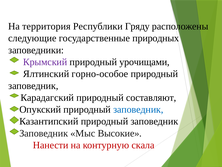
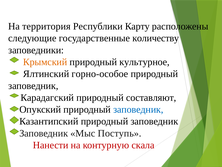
Гряду: Гряду -> Карту (137, 26)
природных: природных -> количеству (156, 38)
Крымский colour: purple -> orange (45, 62)
урочищами: урочищами -> культурное (144, 62)
Высокие: Высокие -> Поступь (120, 133)
